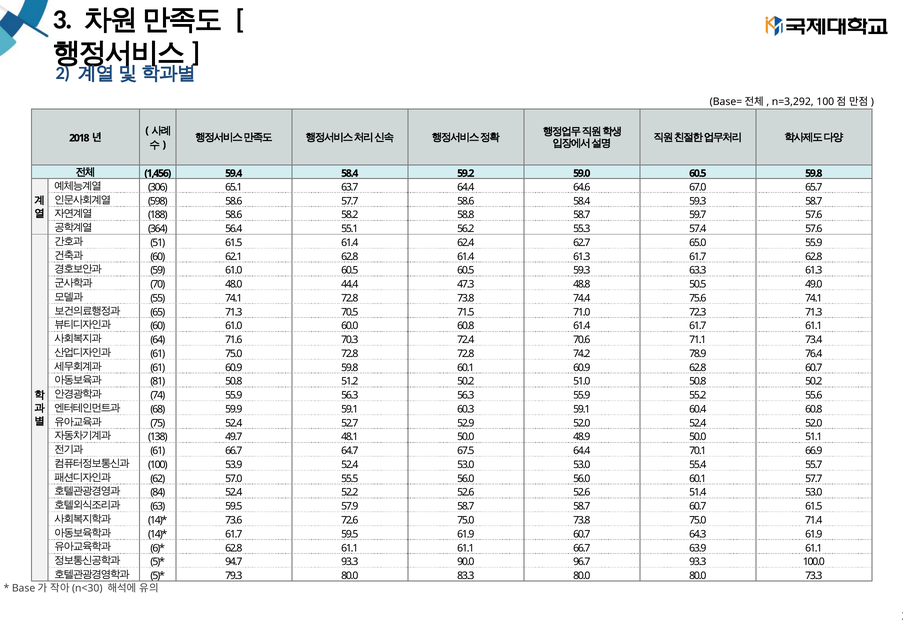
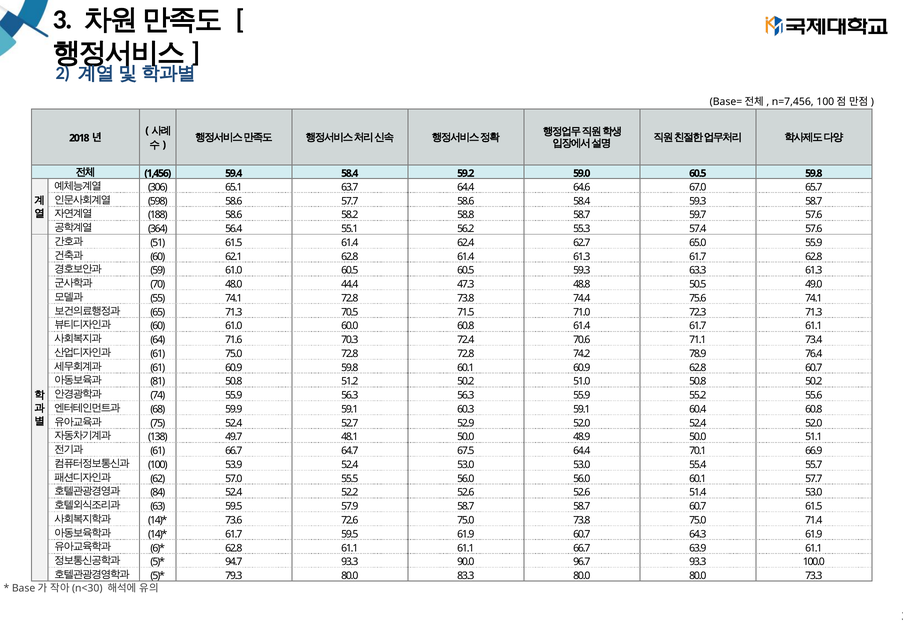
n=3,292: n=3,292 -> n=7,456 (793, 102)
